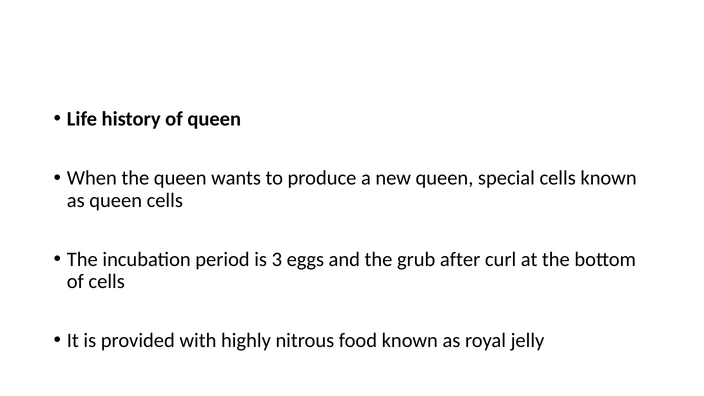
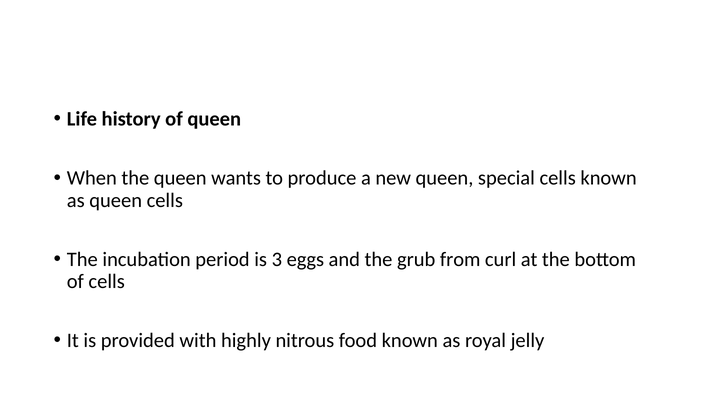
after: after -> from (460, 259)
